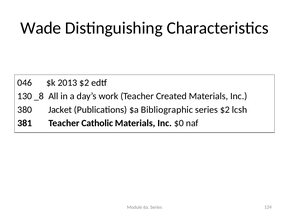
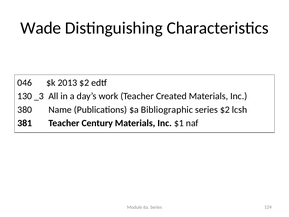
_8: _8 -> _3 (39, 96)
Jacket: Jacket -> Name (60, 110)
Catholic: Catholic -> Century (97, 123)
$0: $0 -> $1 (179, 123)
